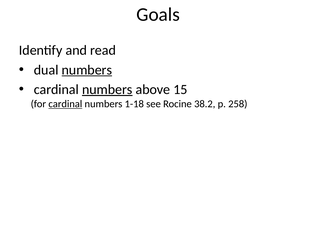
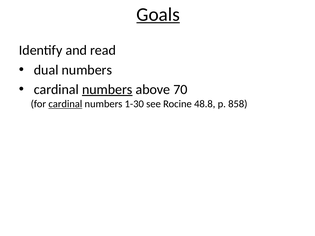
Goals underline: none -> present (158, 14)
numbers underline: present -> none (87, 70)
15: 15 -> 70 (180, 90)
1-18: 1-18 -> 1-30 (134, 104)
38.2: 38.2 -> 48.8 (205, 104)
258: 258 -> 858 (238, 104)
